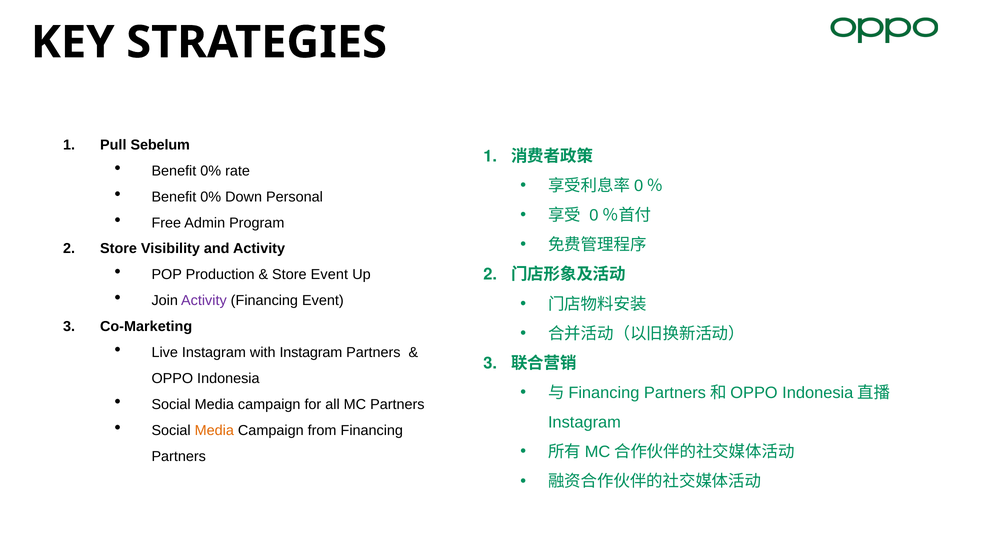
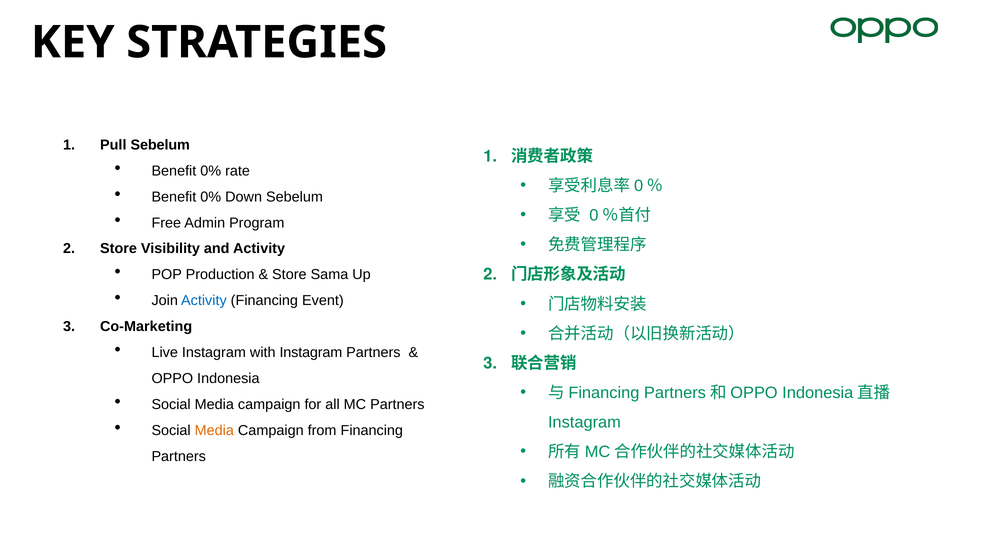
Down Personal: Personal -> Sebelum (295, 197)
Store Event: Event -> Sama (329, 275)
Activity colour: purple -> blue (204, 301)
